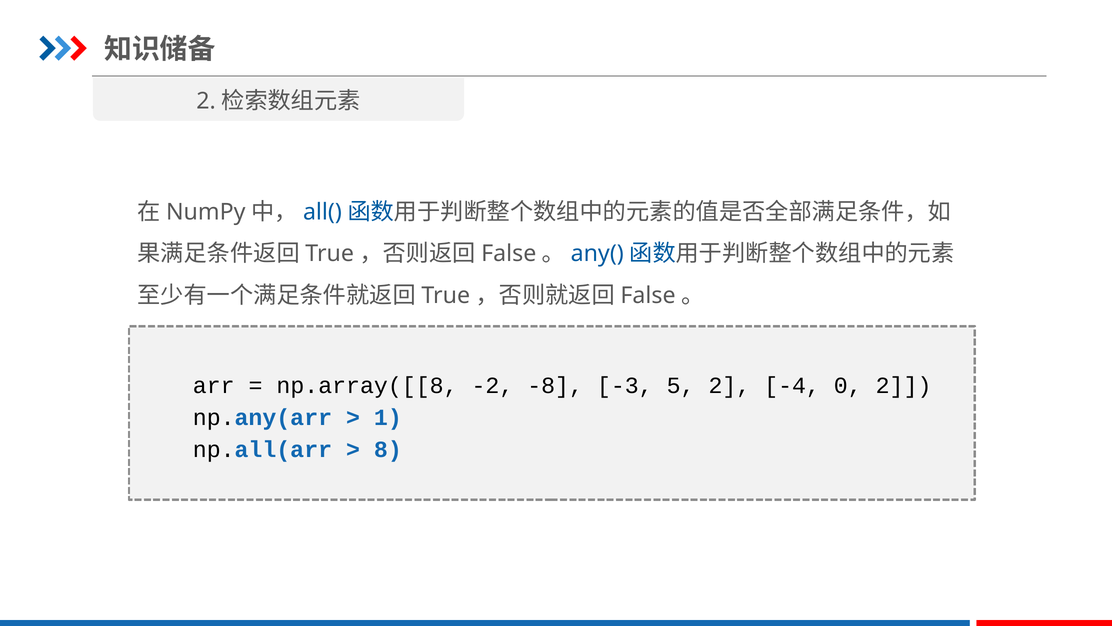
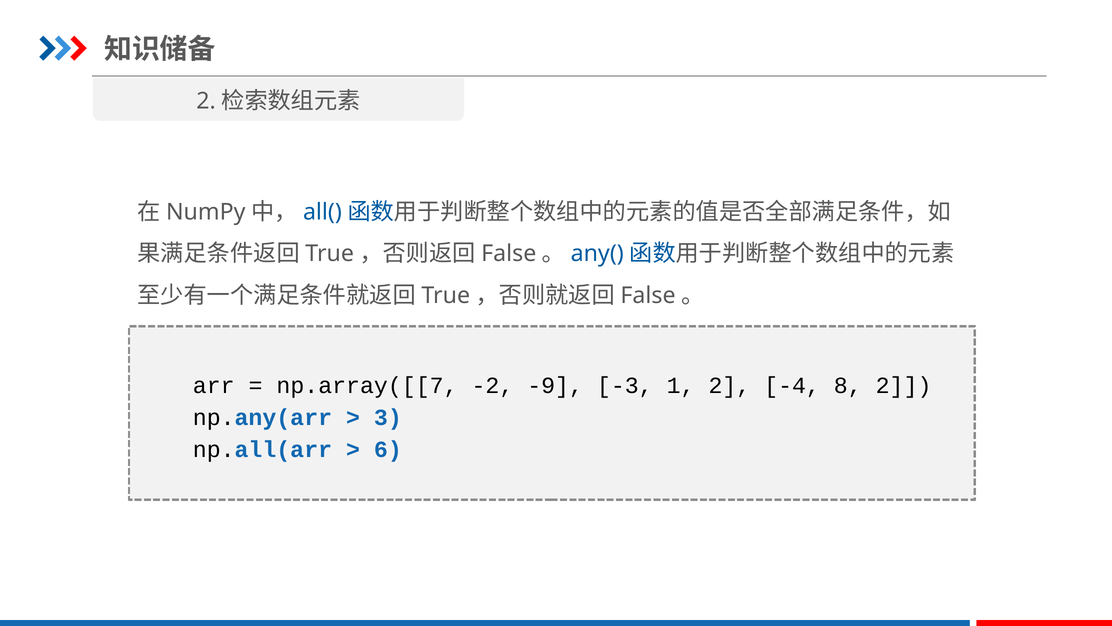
np.array([[8: np.array([[8 -> np.array([[7 (367, 386)
-8: -8 -> -9 (555, 386)
5: 5 -> 1 (681, 386)
0: 0 -> 8 (848, 386)
1: 1 -> 3 (388, 417)
8: 8 -> 6 (388, 449)
